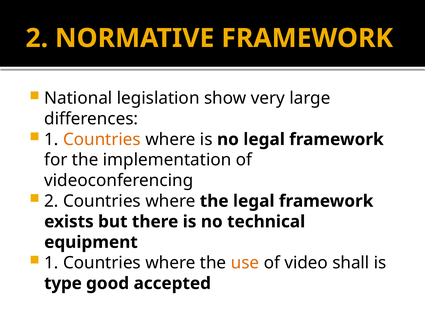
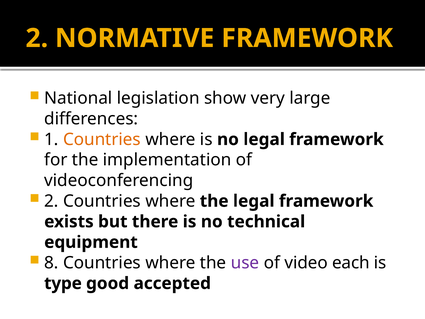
1: 1 -> 8 (51, 263)
use colour: orange -> purple (245, 263)
shall: shall -> each (351, 263)
